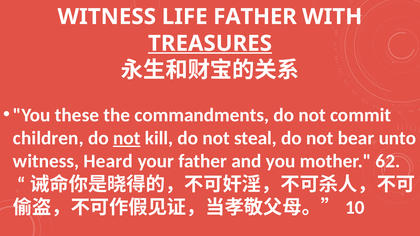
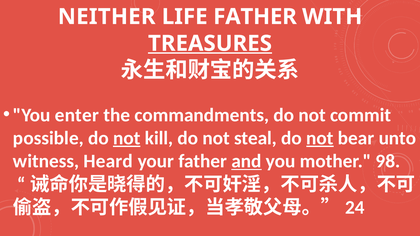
WITNESS: WITNESS -> NEITHER (107, 17)
these: these -> enter (77, 115)
children: children -> possible (48, 138)
not underline: none -> present (320, 138)
and underline: none -> present (247, 161)
62: 62 -> 98 (388, 161)
10: 10 -> 24 (355, 208)
